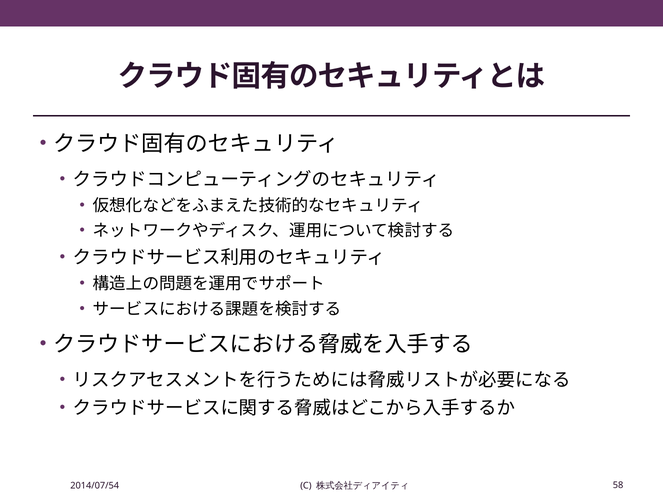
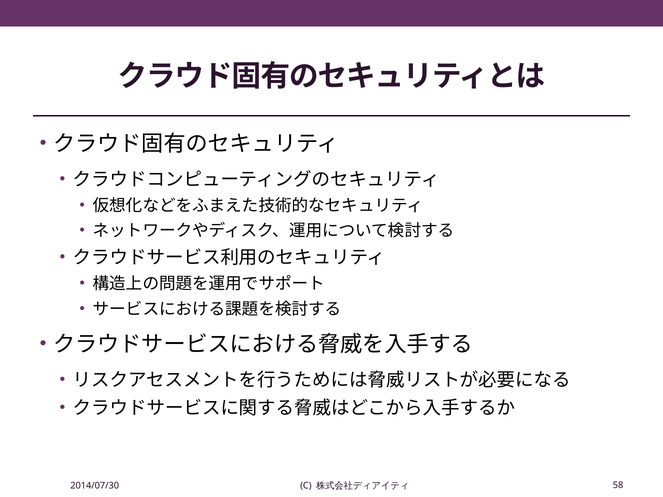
2014/07/54: 2014/07/54 -> 2014/07/30 (95, 486)
